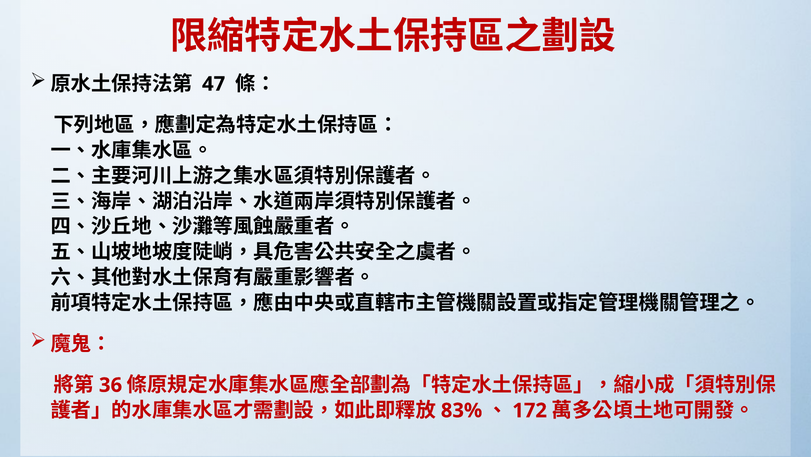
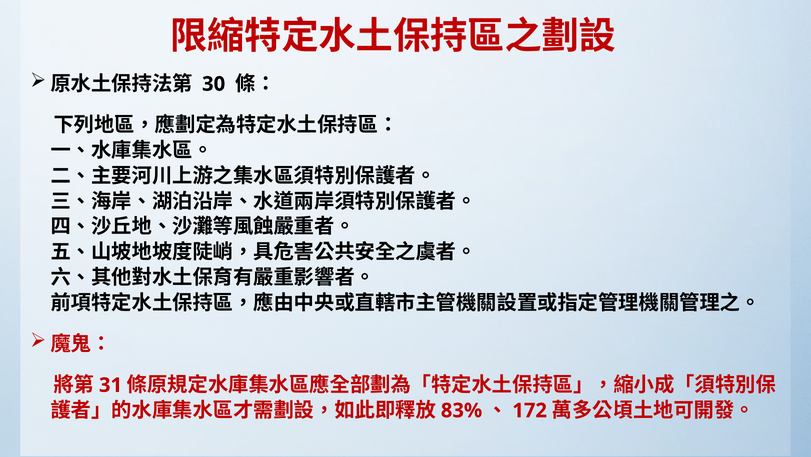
47: 47 -> 30 (214, 84)
36: 36 -> 31 (111, 385)
